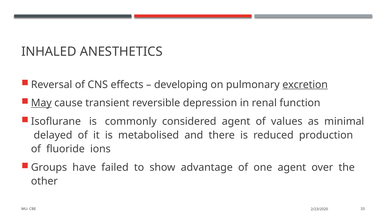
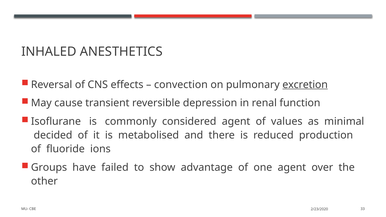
developing: developing -> convection (181, 85)
May underline: present -> none (41, 103)
delayed: delayed -> decided (53, 135)
